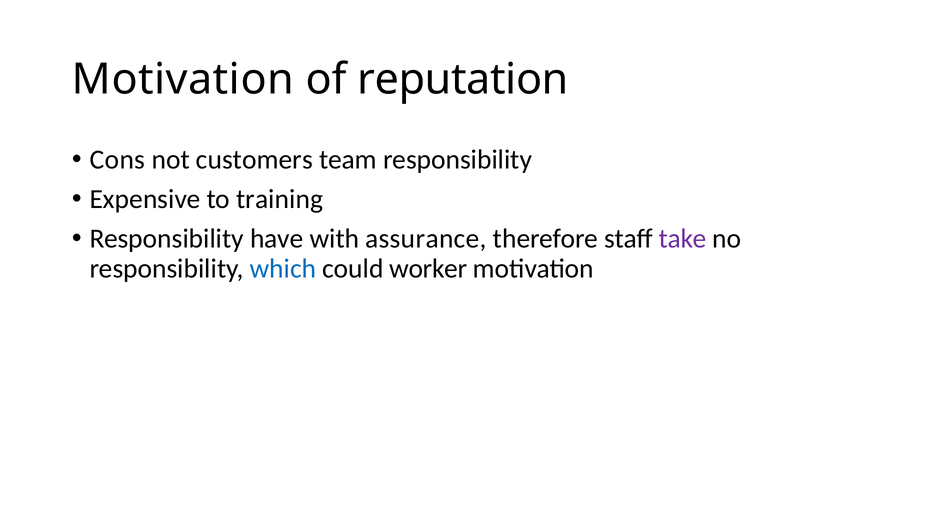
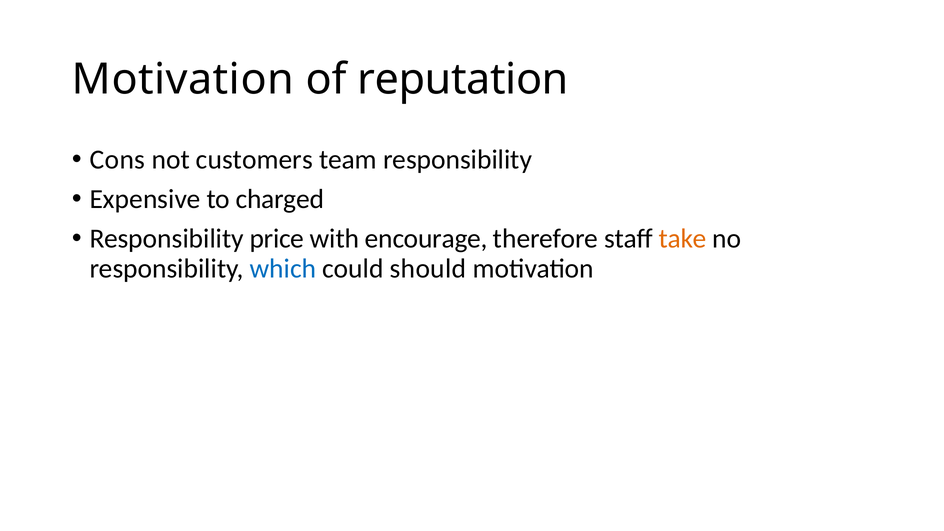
training: training -> charged (280, 199)
have: have -> price (277, 239)
assurance: assurance -> encourage (426, 239)
take colour: purple -> orange (683, 239)
worker: worker -> should (428, 269)
